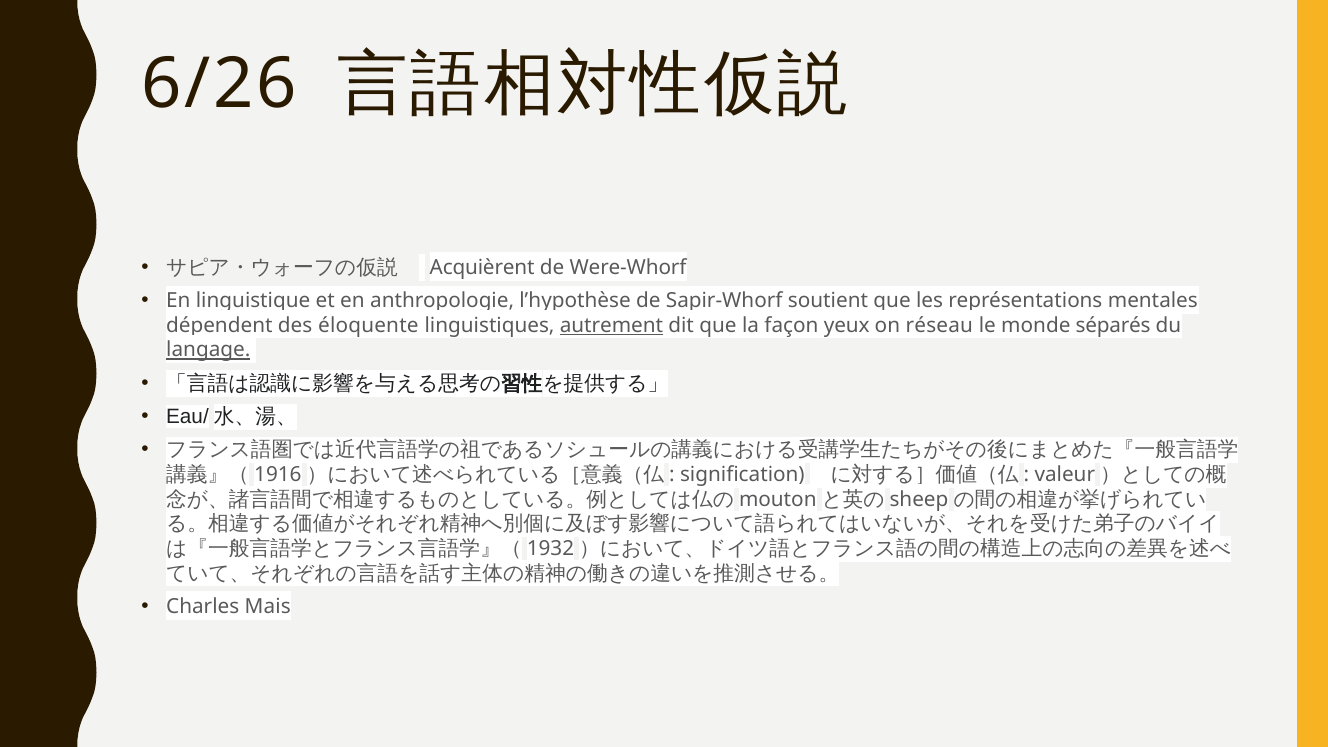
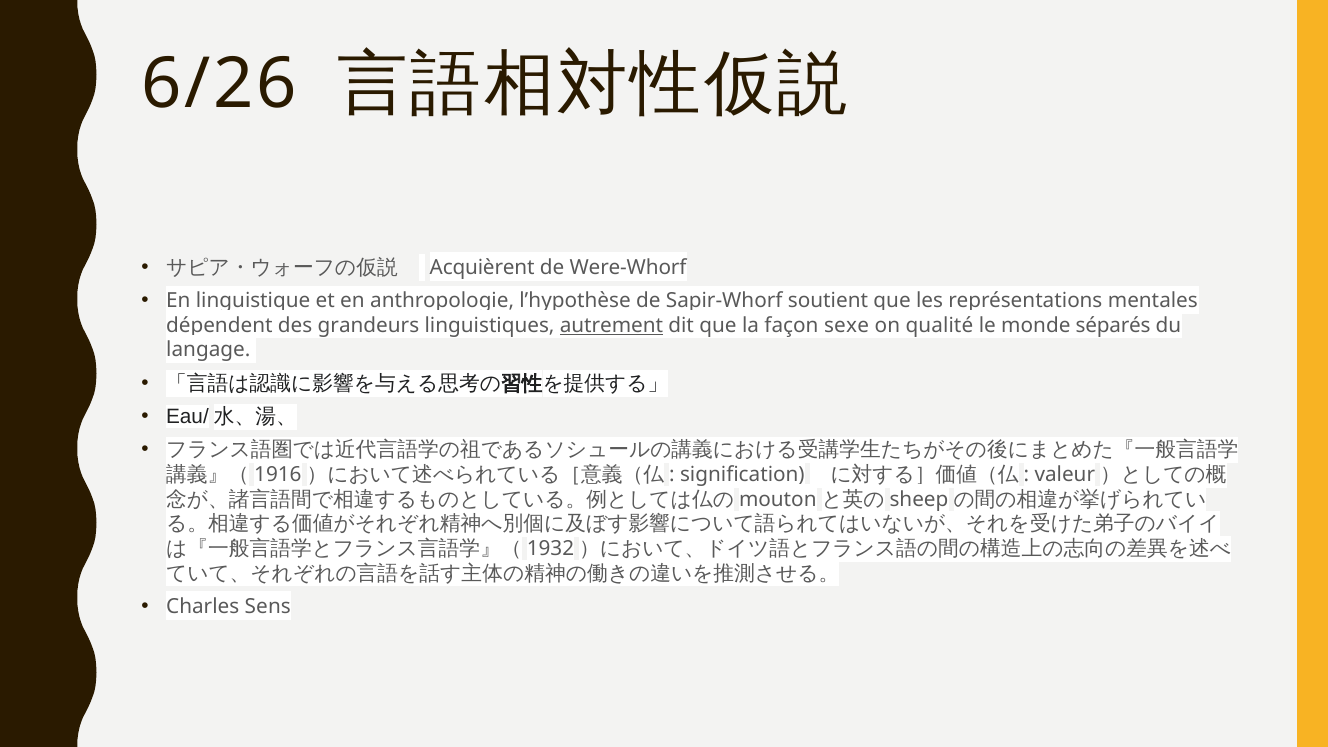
éloquente: éloquente -> grandeurs (368, 325)
yeux: yeux -> sexe (847, 325)
réseau: réseau -> qualité (939, 325)
langage underline: present -> none (208, 350)
Mais: Mais -> Sens (268, 607)
